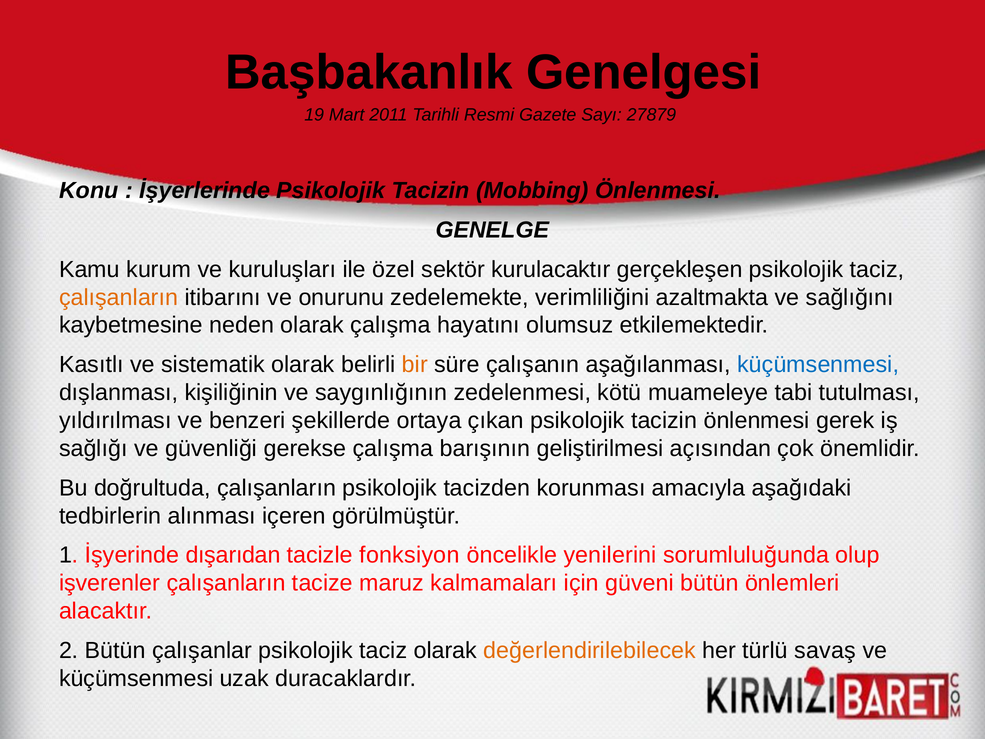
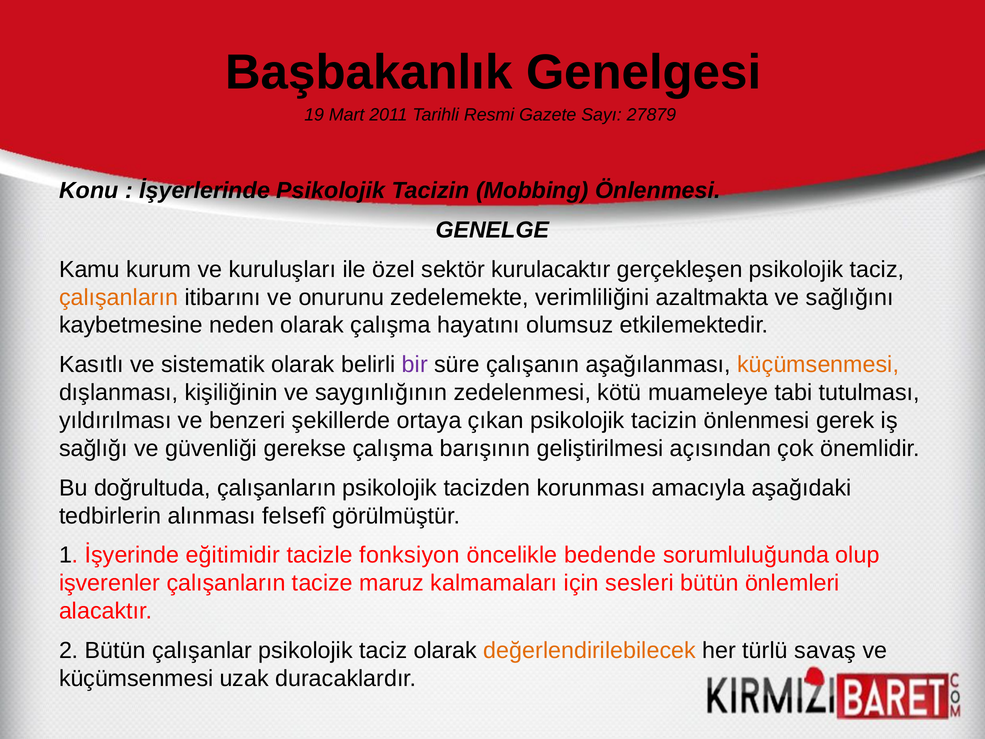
bir colour: orange -> purple (415, 365)
küçümsenmesi colour: blue -> orange (818, 365)
içeren: içeren -> felsefî (294, 516)
dışarıdan: dışarıdan -> eğitimidir (233, 555)
yenilerini: yenilerini -> bedende (610, 555)
güveni: güveni -> sesleri (639, 583)
